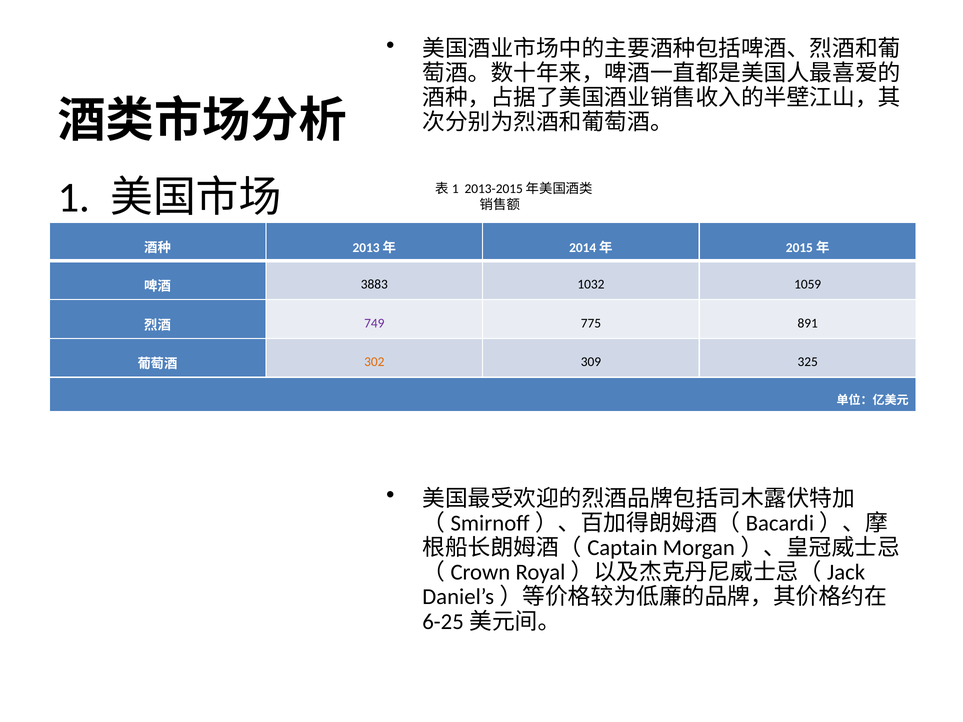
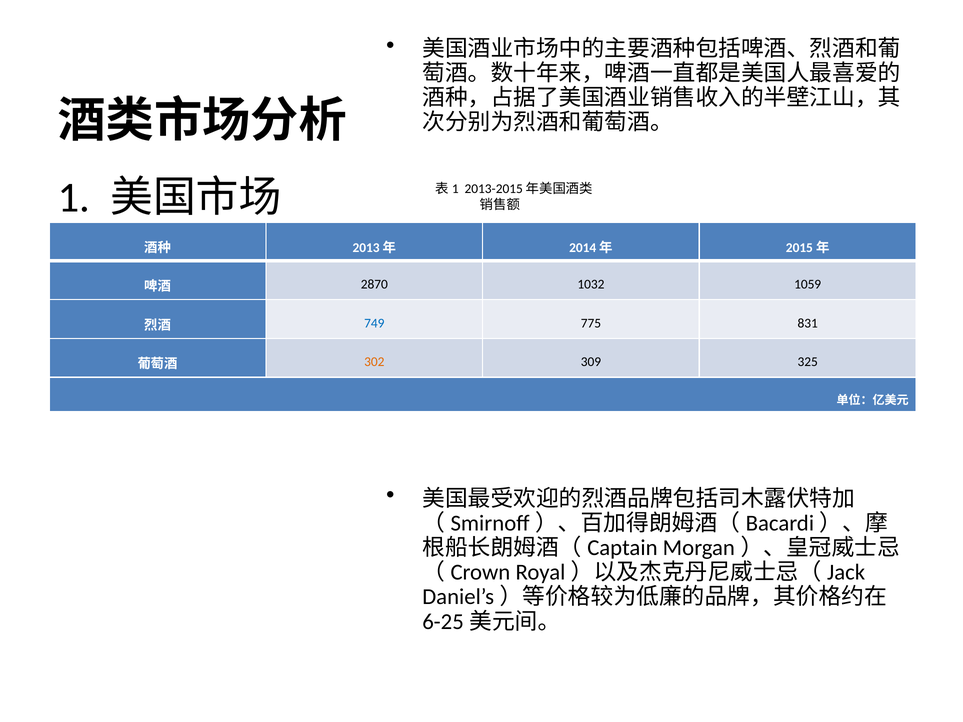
3883: 3883 -> 2870 (374, 284)
749 colour: purple -> blue (374, 323)
891: 891 -> 831 (808, 323)
